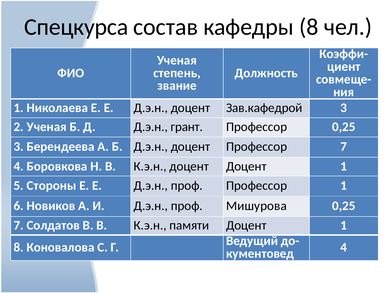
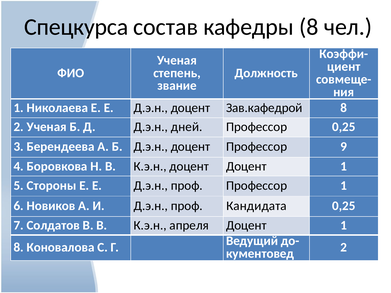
Зав.кафедрой 3: 3 -> 8 (344, 108)
грант: грант -> дней (187, 127)
Профессор 7: 7 -> 9 (344, 147)
Мишурова: Мишурова -> Кандидата (257, 206)
памяти: памяти -> апреля (189, 225)
4: 4 -> 2 (344, 247)
